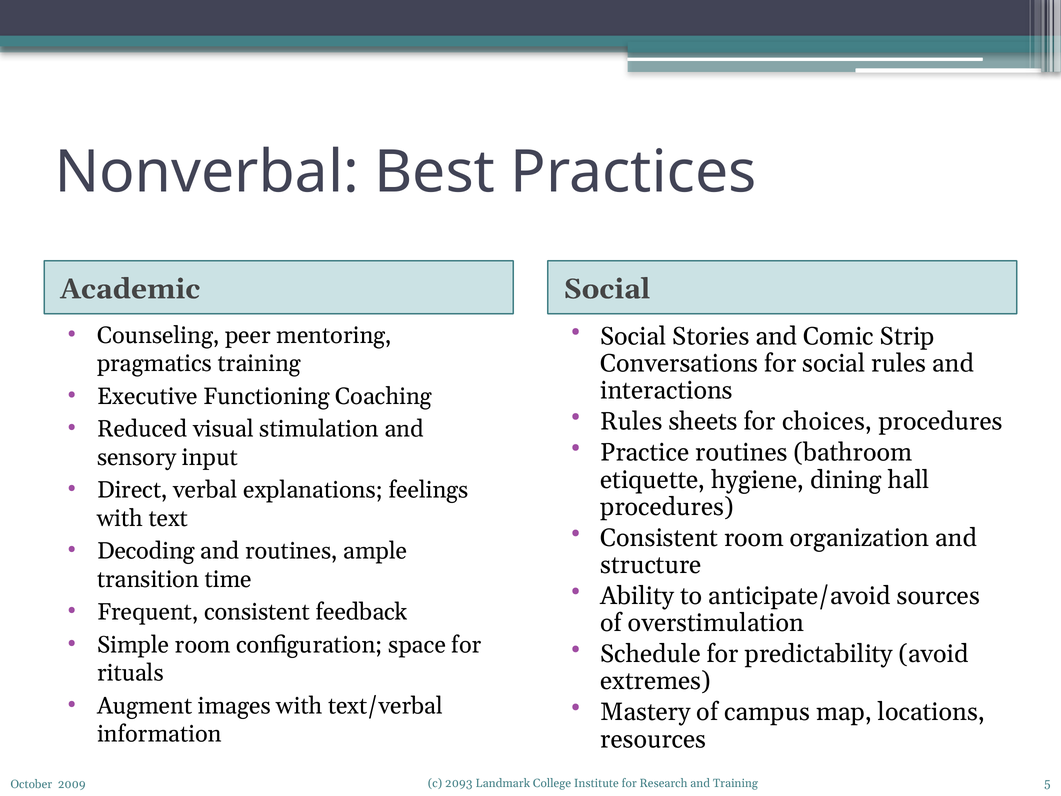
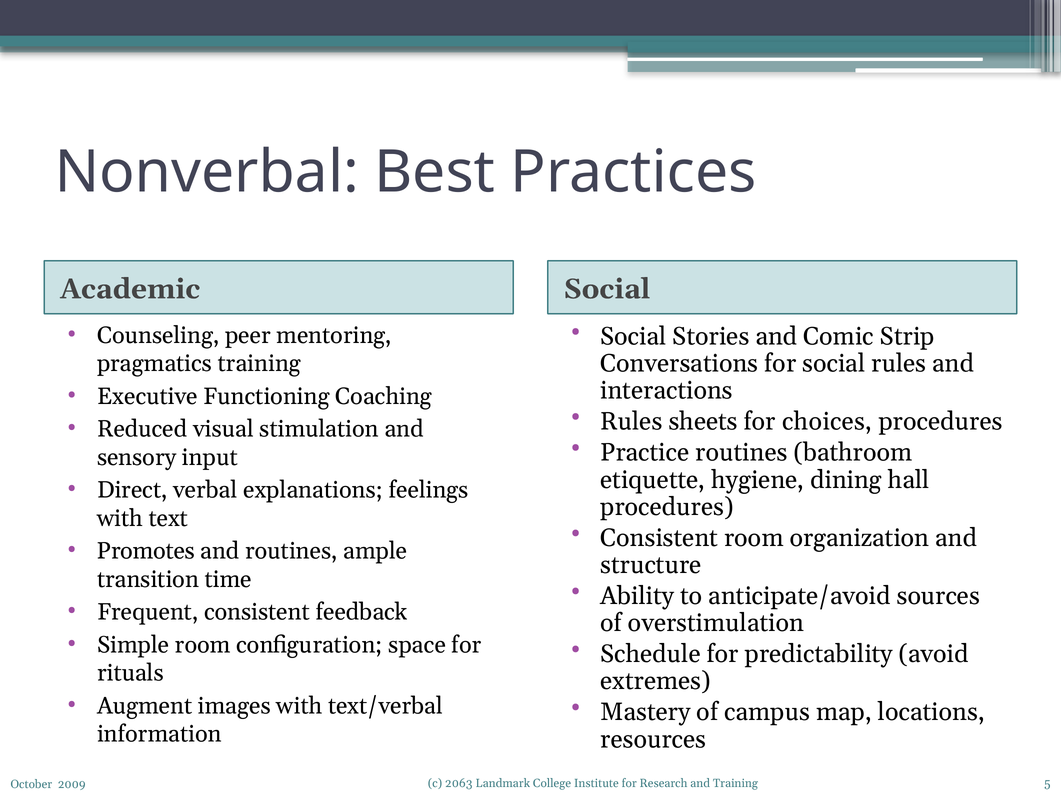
Decoding: Decoding -> Promotes (146, 551)
2093: 2093 -> 2063 (459, 783)
